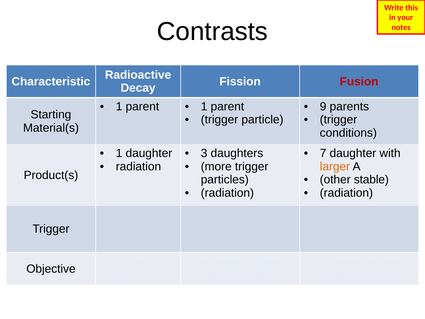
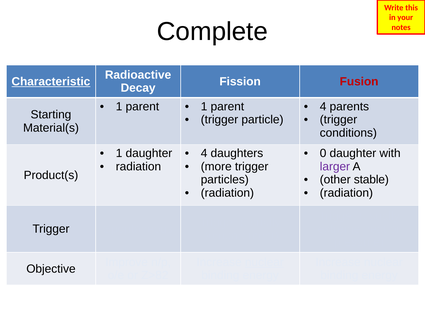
Contrasts: Contrasts -> Complete (212, 32)
Characteristic underline: none -> present (51, 81)
9: 9 -> 4 (323, 106)
3: 3 -> 4 (204, 153)
7: 7 -> 0 (323, 153)
larger colour: orange -> purple (335, 166)
